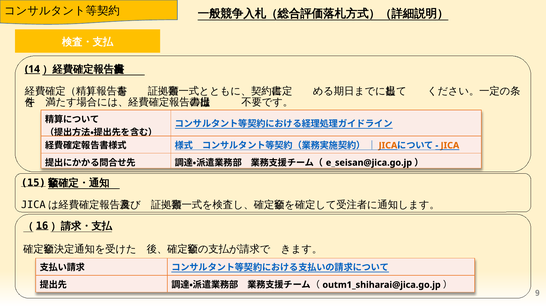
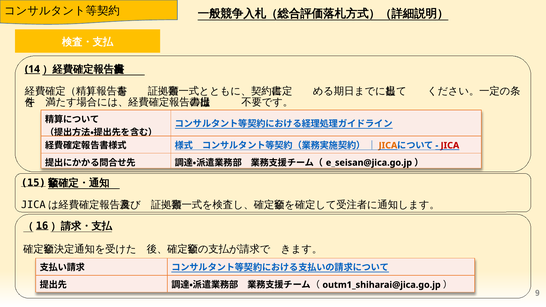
JICA colour: orange -> red (450, 146)
